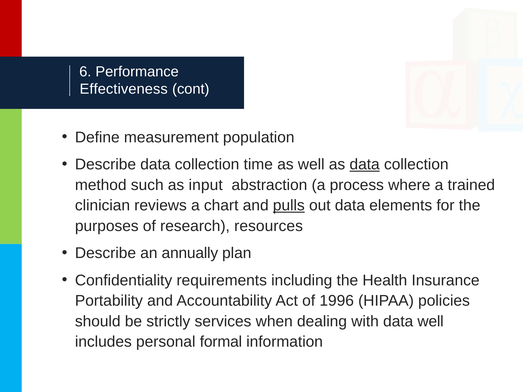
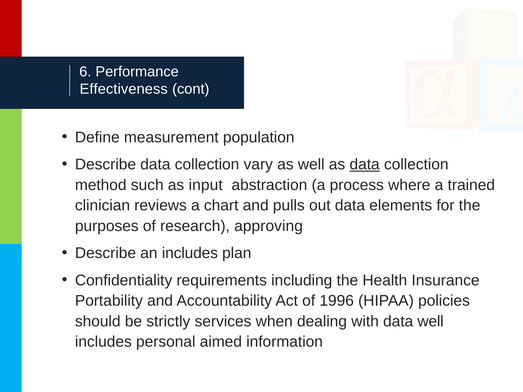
time: time -> vary (258, 165)
pulls underline: present -> none (289, 206)
resources: resources -> approving (269, 226)
an annually: annually -> includes (190, 253)
formal: formal -> aimed (221, 342)
